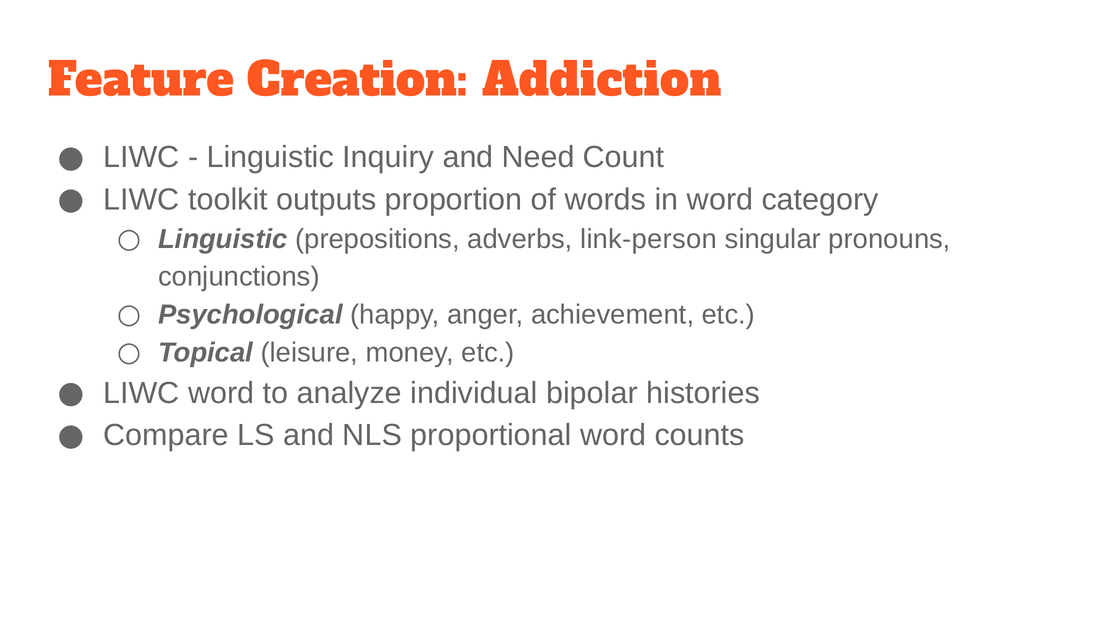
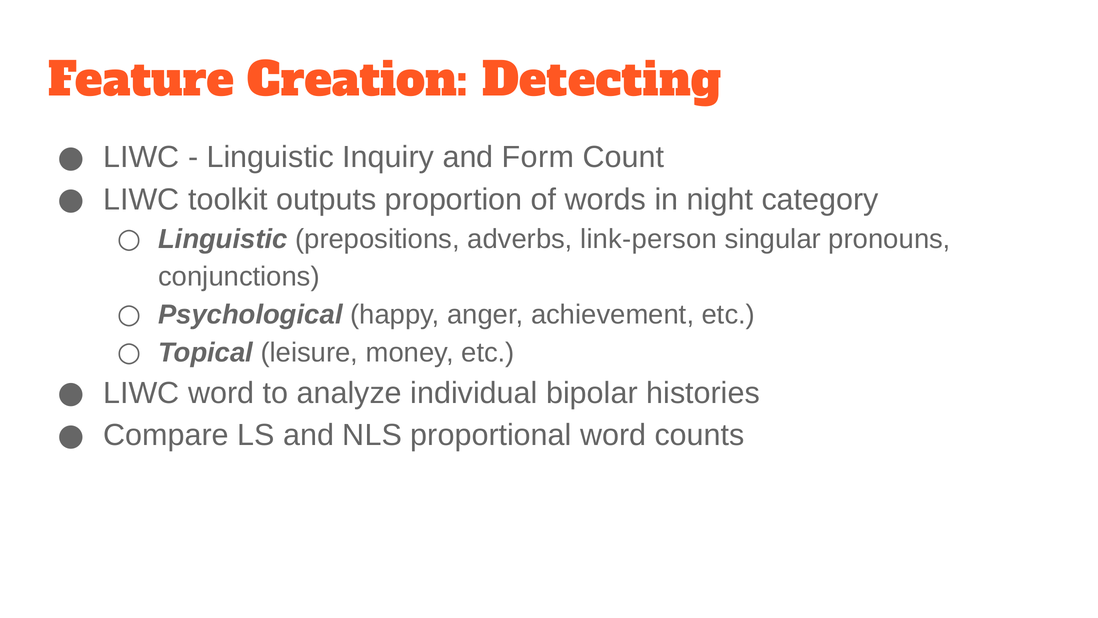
Addiction: Addiction -> Detecting (602, 80)
Need: Need -> Form (538, 157)
in word: word -> night (720, 199)
